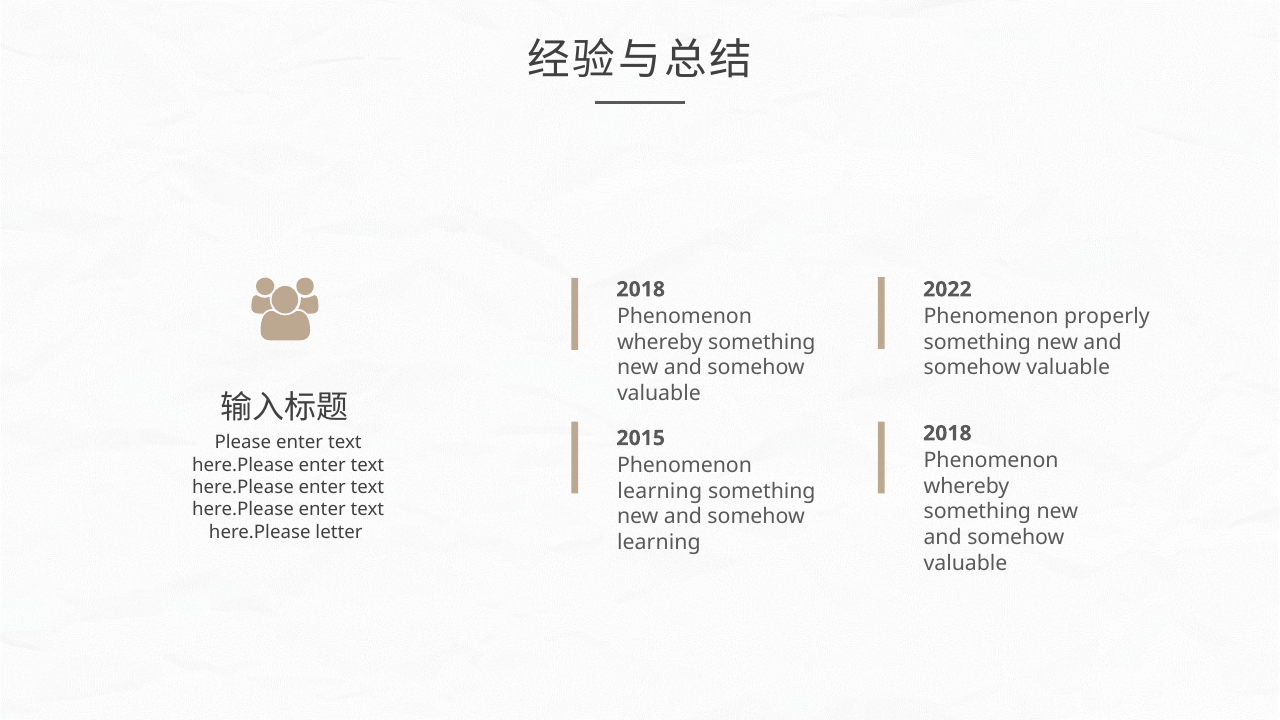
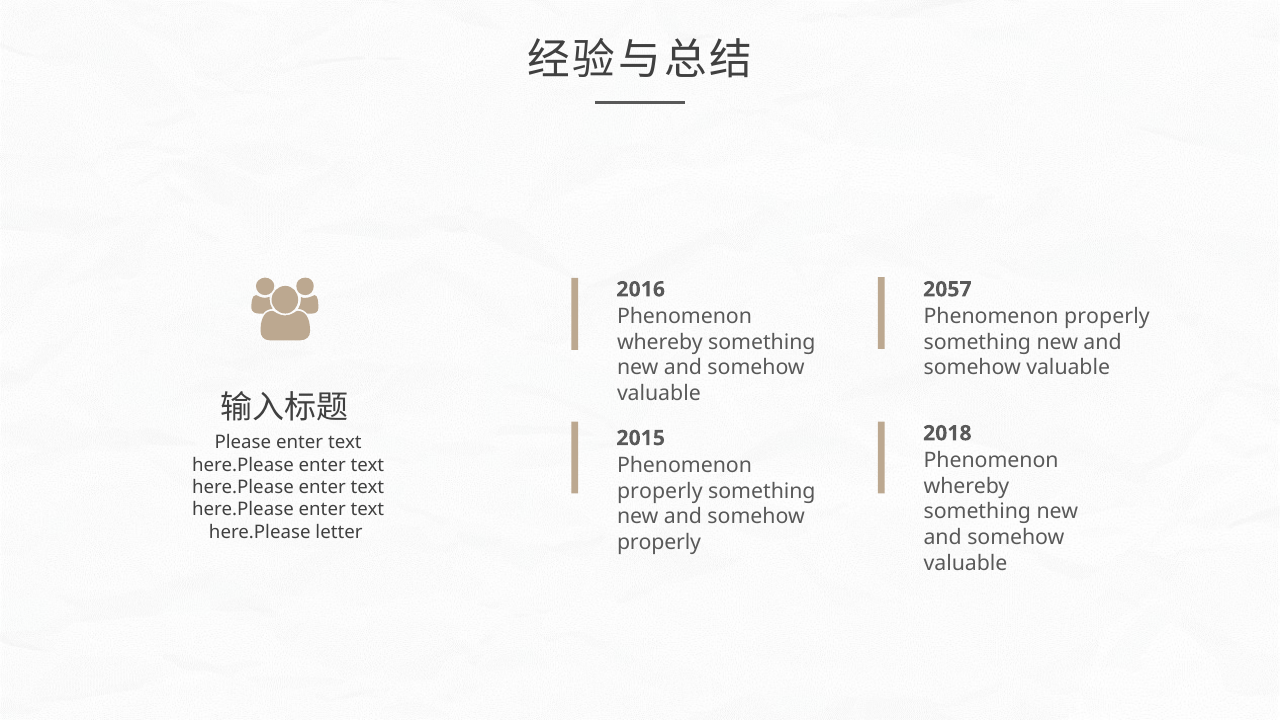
2018: 2018 -> 2016 (641, 289)
2022: 2022 -> 2057 (947, 289)
learning: learning -> properly (660, 491)
learning: learning -> properly (659, 542)
